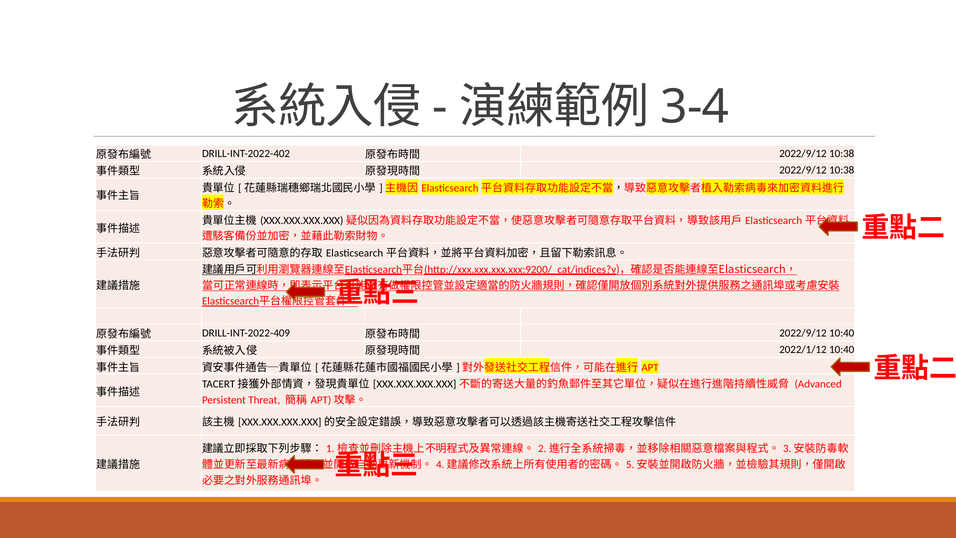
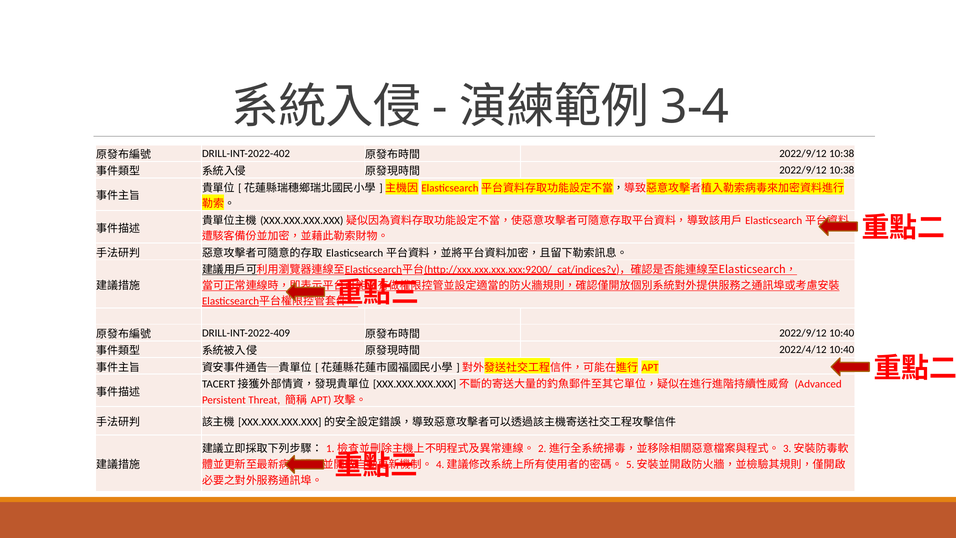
2022/1/12: 2022/1/12 -> 2022/4/12 (803, 350)
